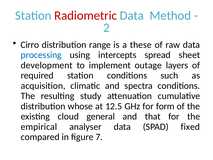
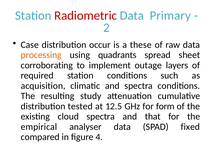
Method: Method -> Primary (170, 16)
Cirro: Cirro -> Case (30, 45)
range: range -> occur (100, 45)
processing colour: blue -> orange (41, 55)
intercepts: intercepts -> quadrants (117, 55)
development: development -> corroborating (47, 65)
whose: whose -> tested (80, 106)
cloud general: general -> spectra (101, 116)
7: 7 -> 4 (99, 137)
